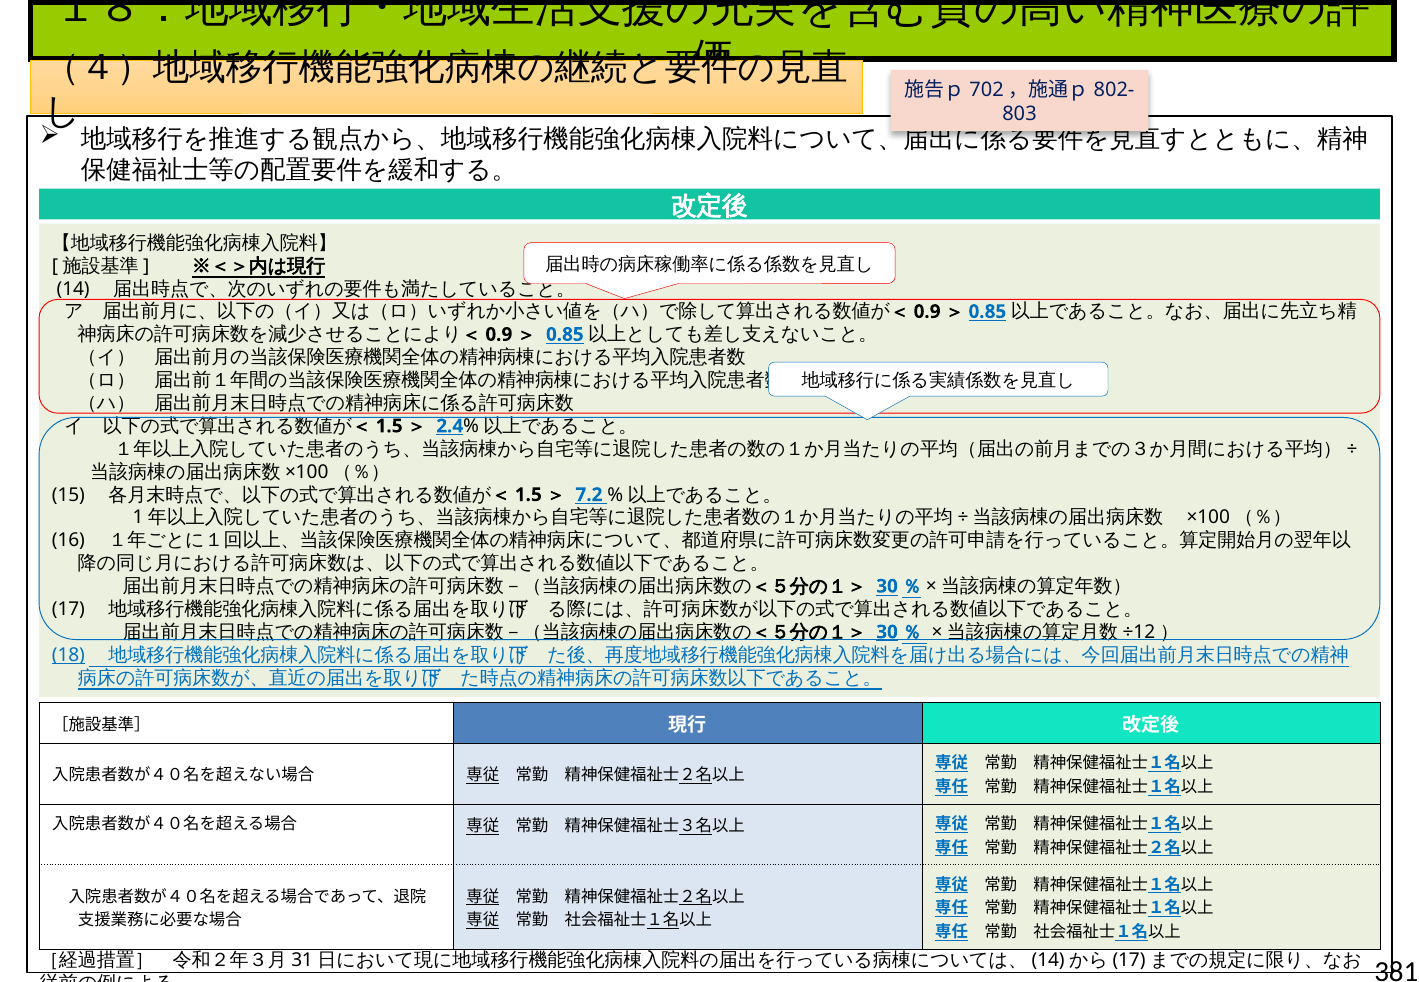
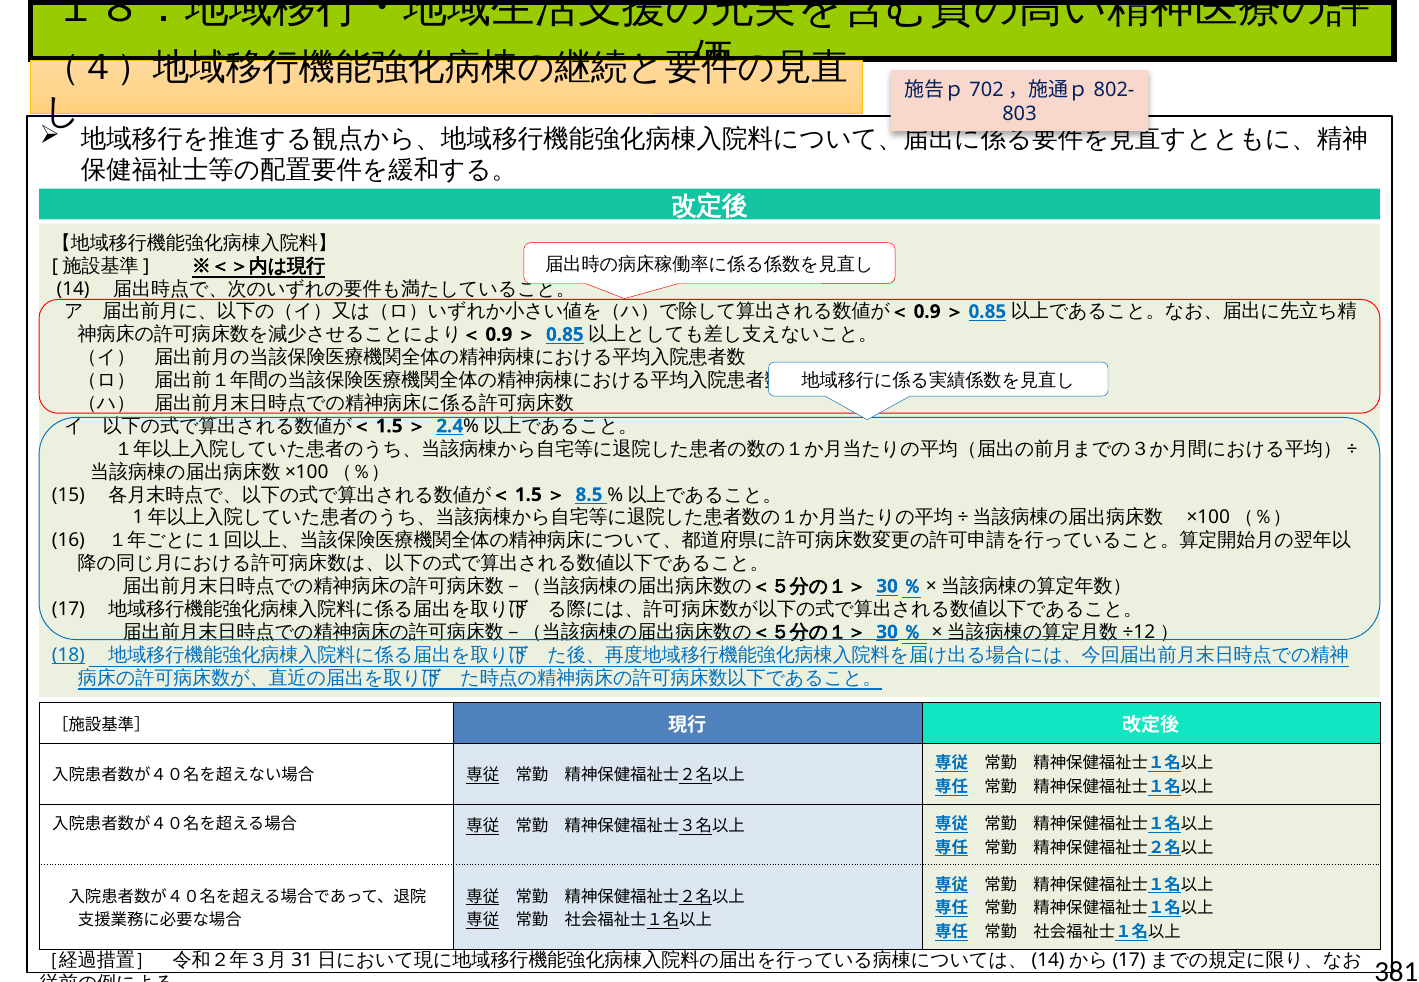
7.2: 7.2 -> 8.5 (589, 495)
